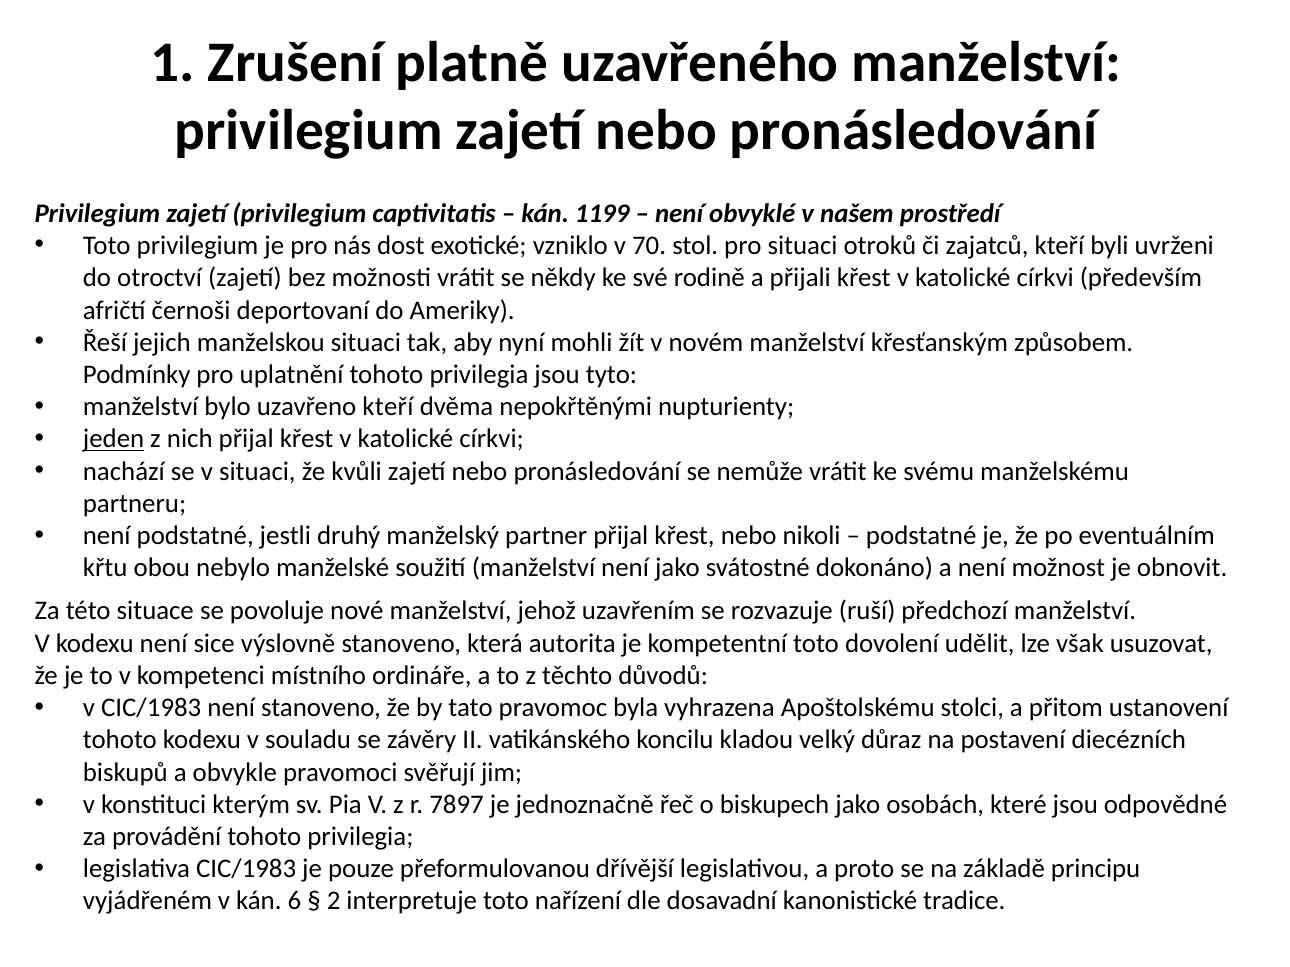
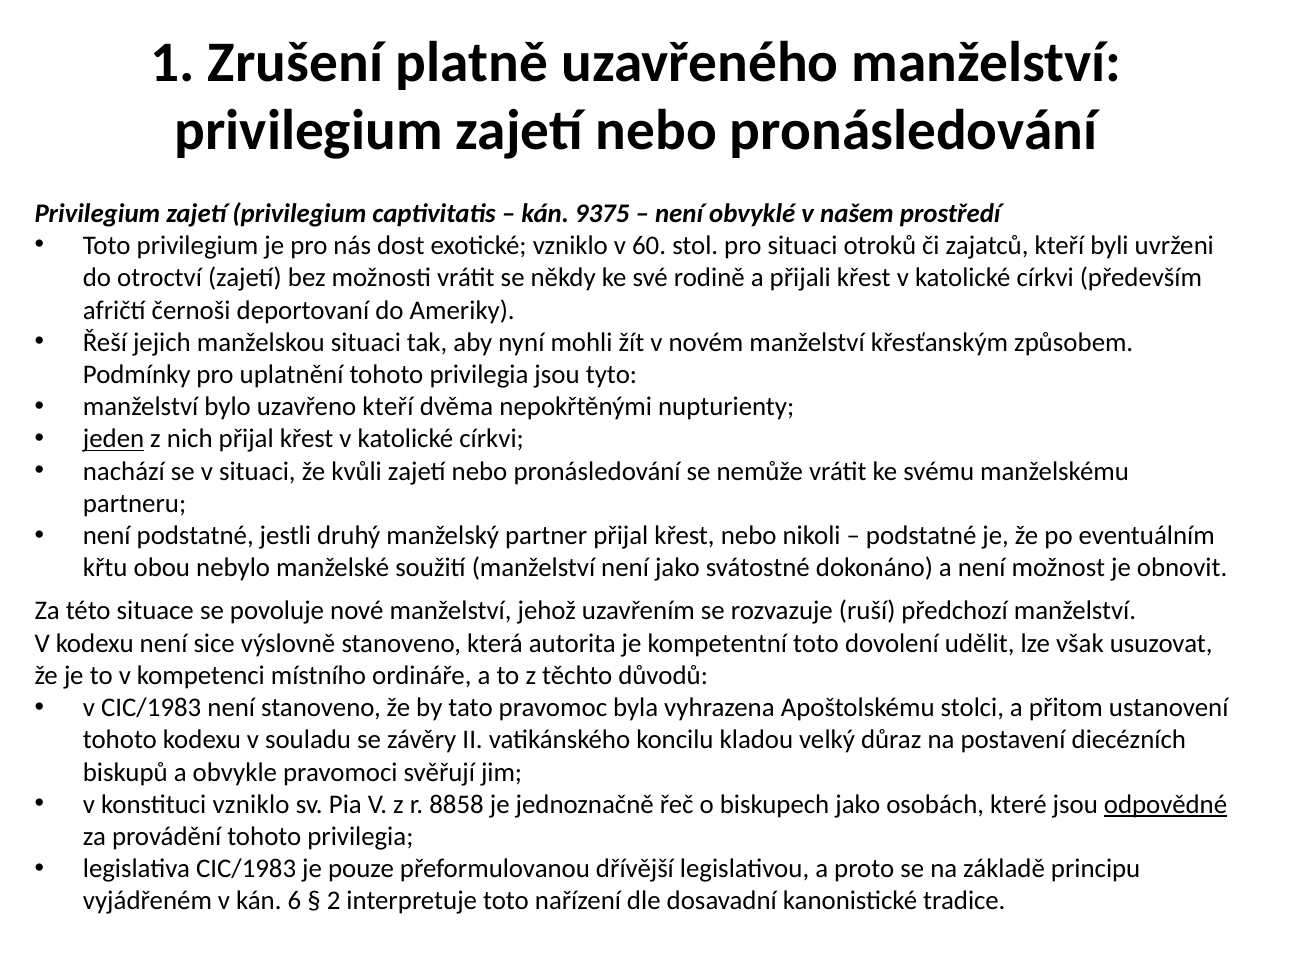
1199: 1199 -> 9375 (602, 214)
70: 70 -> 60 (649, 246)
konstituci kterým: kterým -> vzniklo (251, 805)
7897: 7897 -> 8858 (457, 805)
odpovědné underline: none -> present (1166, 805)
